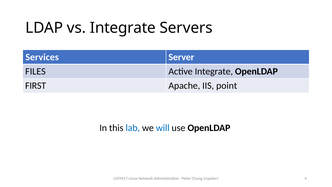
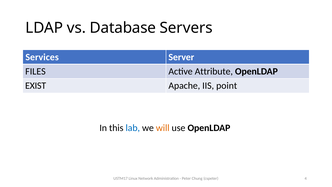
vs Integrate: Integrate -> Database (123, 28)
Active Integrate: Integrate -> Attribute (214, 71)
FIRST: FIRST -> EXIST (36, 86)
will colour: blue -> orange (163, 128)
